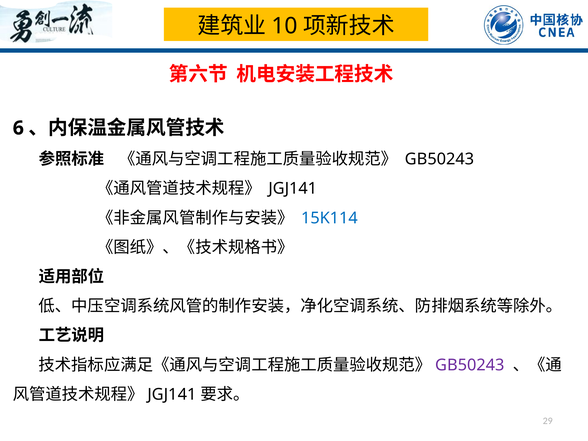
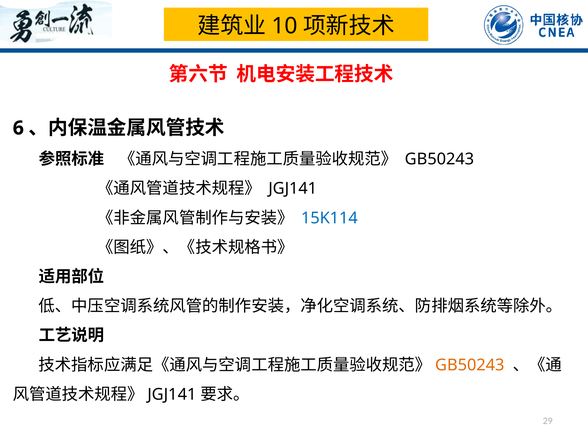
GB50243 colour: purple -> orange (470, 365)
